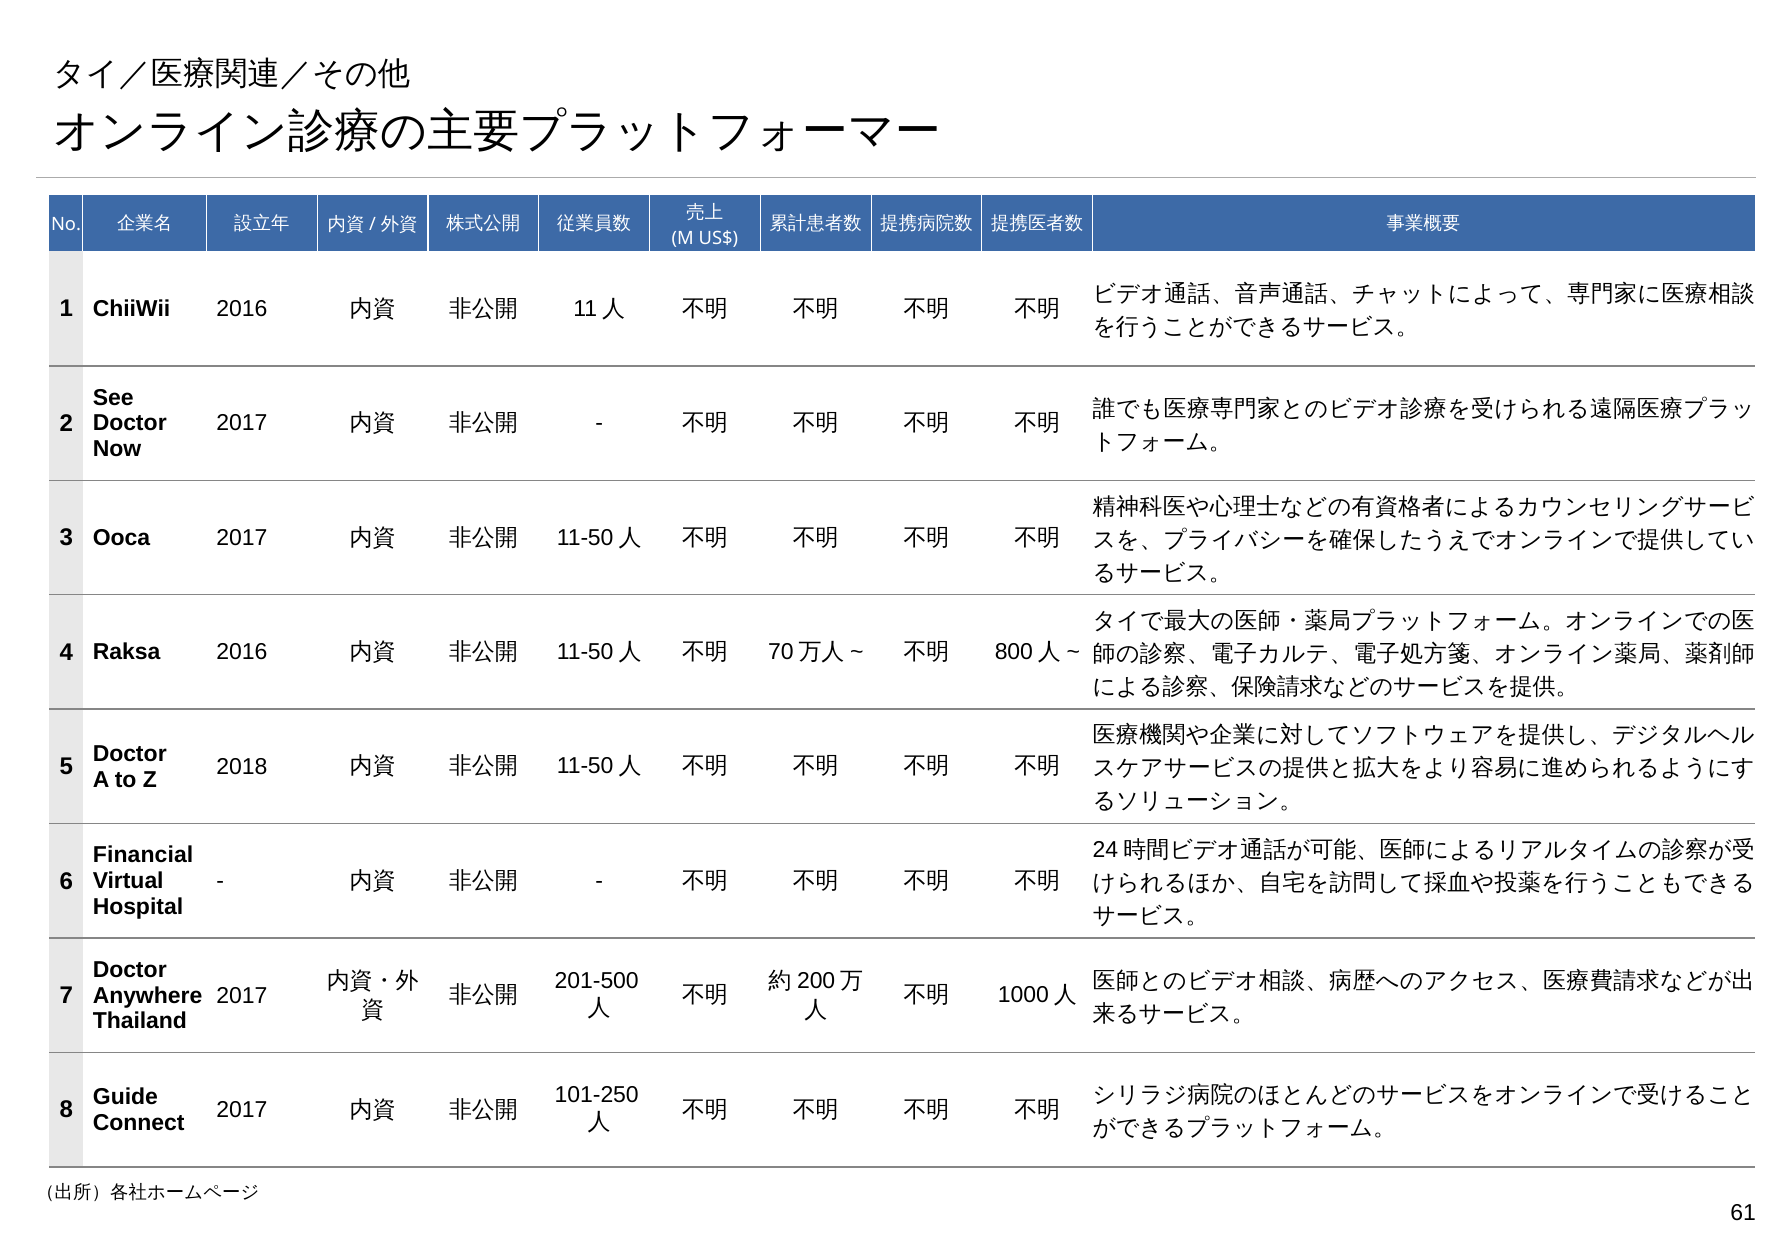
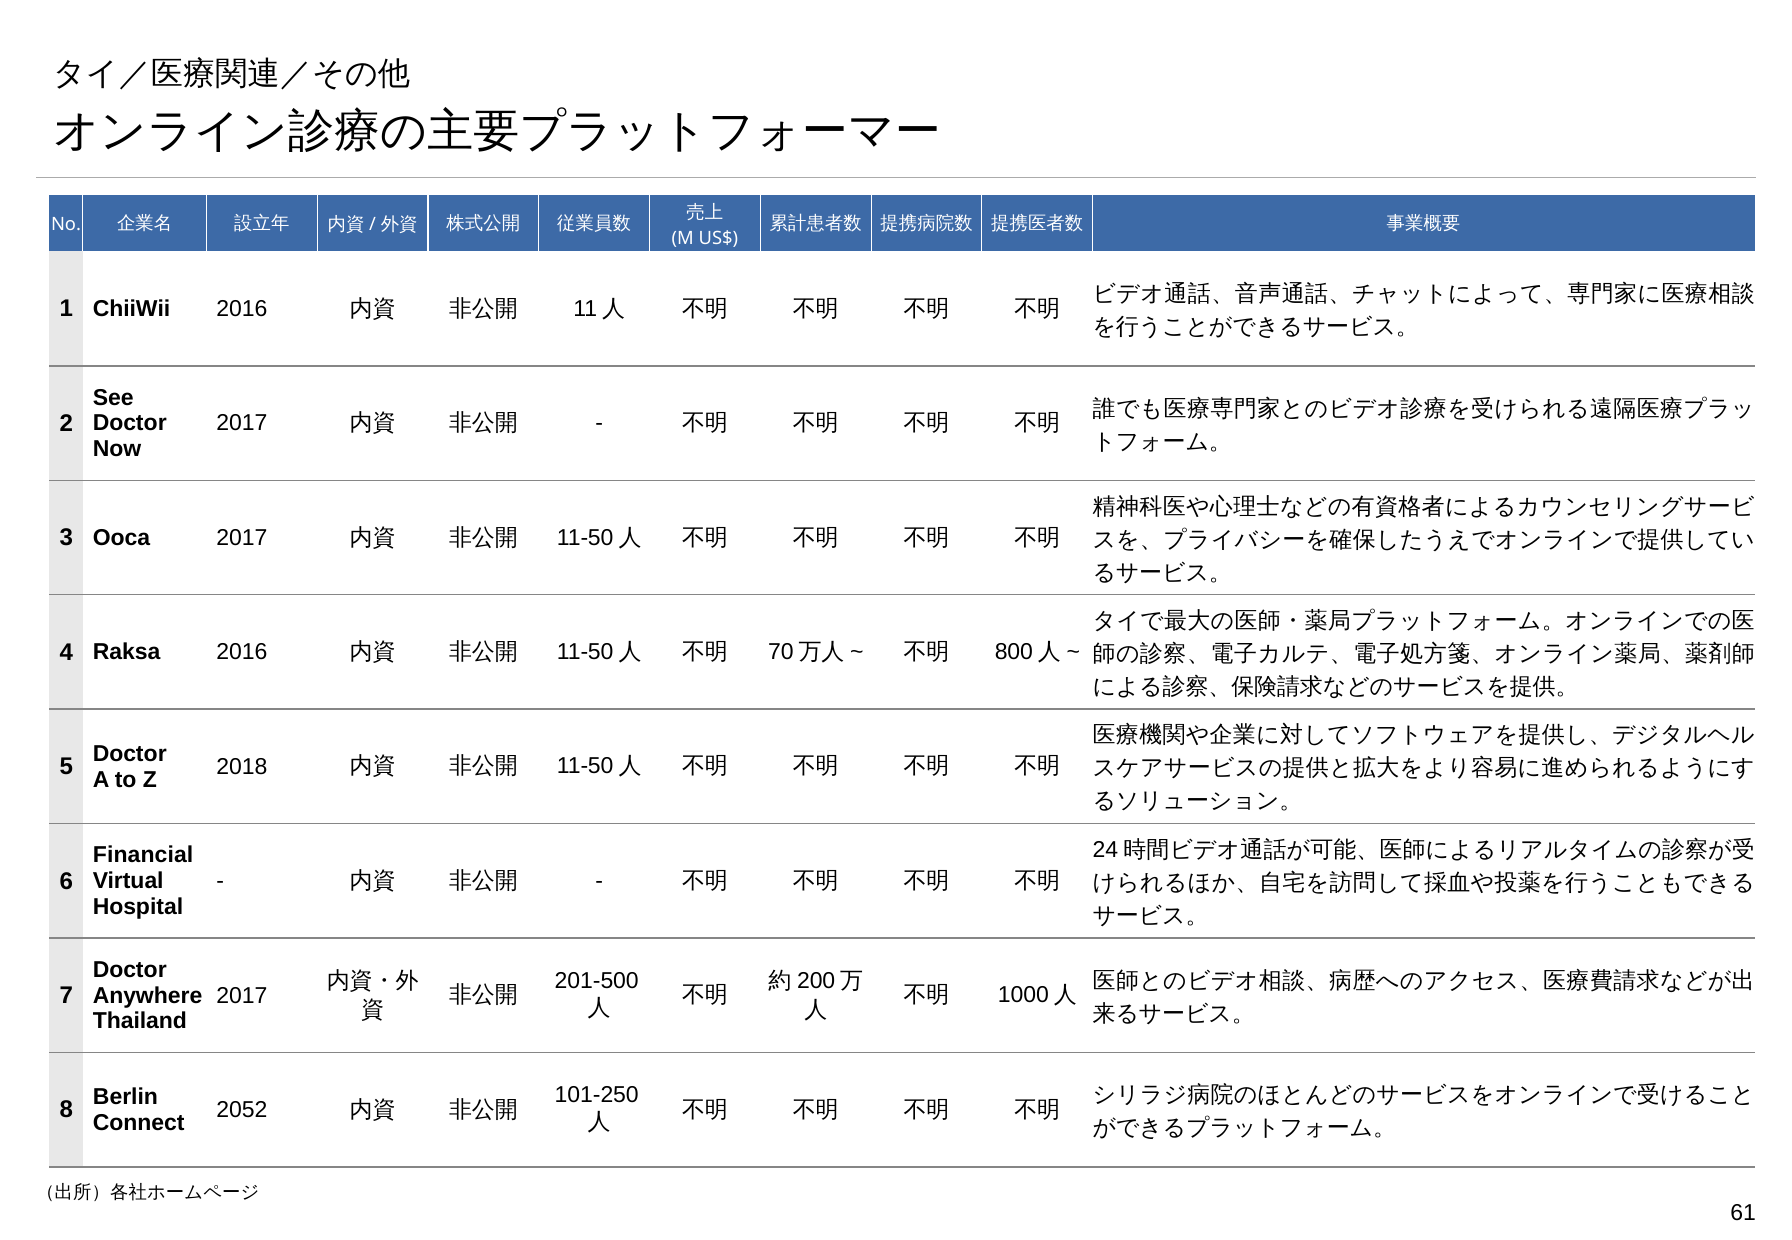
Guide: Guide -> Berlin (125, 1098)
2017: 2017 -> 2052 (242, 1110)
